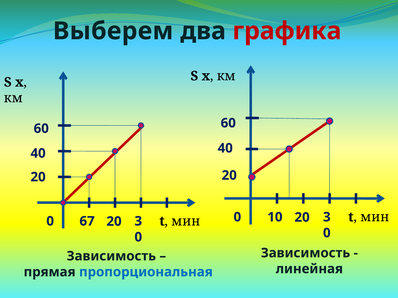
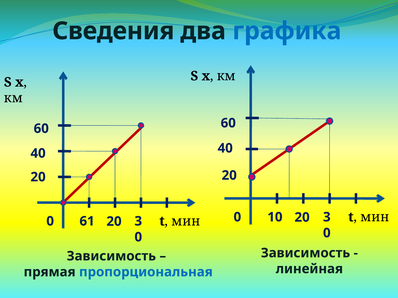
Выберем: Выберем -> Сведения (113, 31)
графика colour: red -> blue (287, 31)
67: 67 -> 61 (87, 222)
